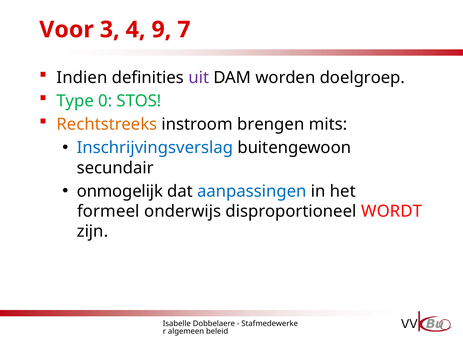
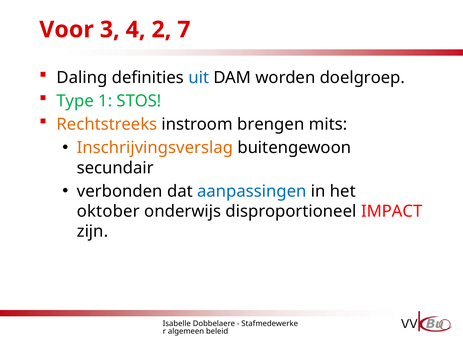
9: 9 -> 2 (161, 30)
Indien: Indien -> Daling (82, 78)
uit colour: purple -> blue (199, 78)
0: 0 -> 1 (105, 101)
Inschrijvingsverslag colour: blue -> orange (155, 148)
onmogelijk: onmogelijk -> verbonden (120, 191)
formeel: formeel -> oktober (108, 211)
WORDT: WORDT -> IMPACT (392, 211)
